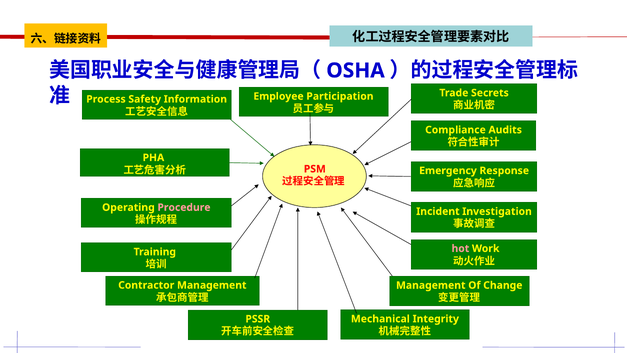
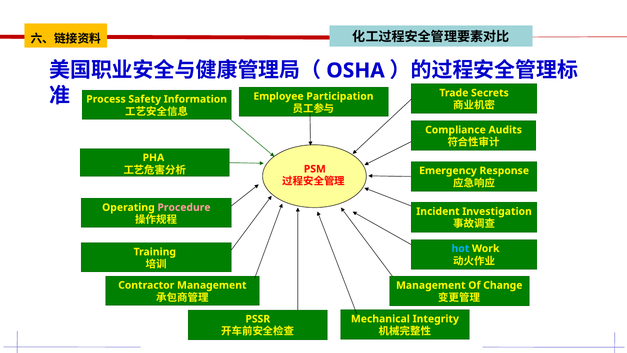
hot colour: pink -> light blue (460, 248)
